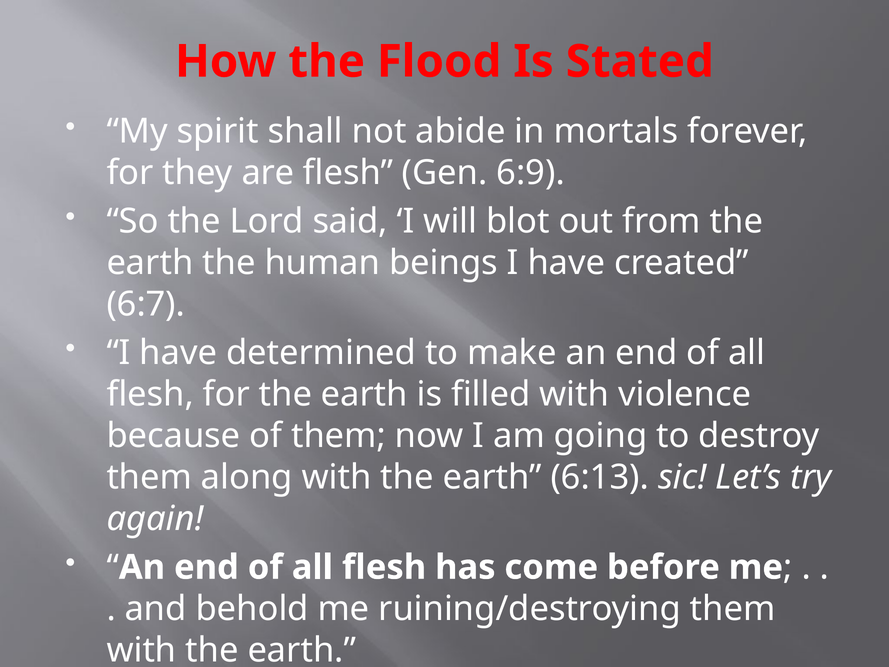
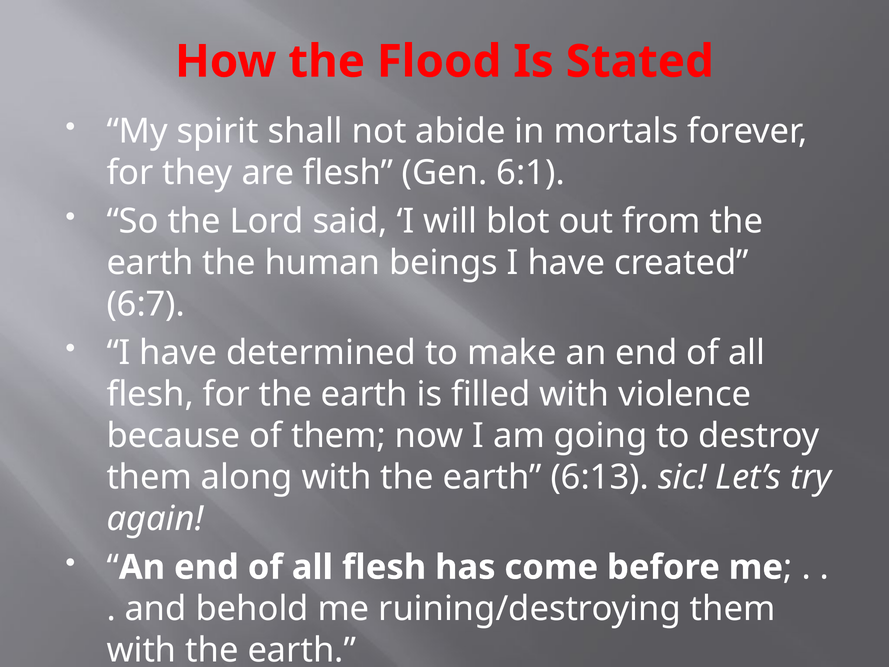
6:9: 6:9 -> 6:1 (531, 173)
